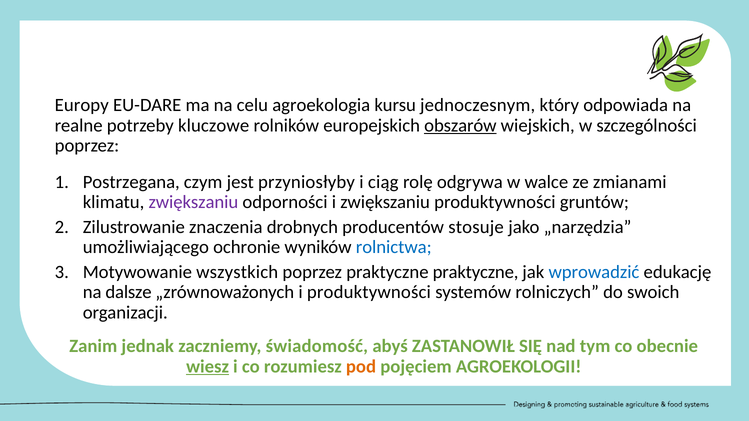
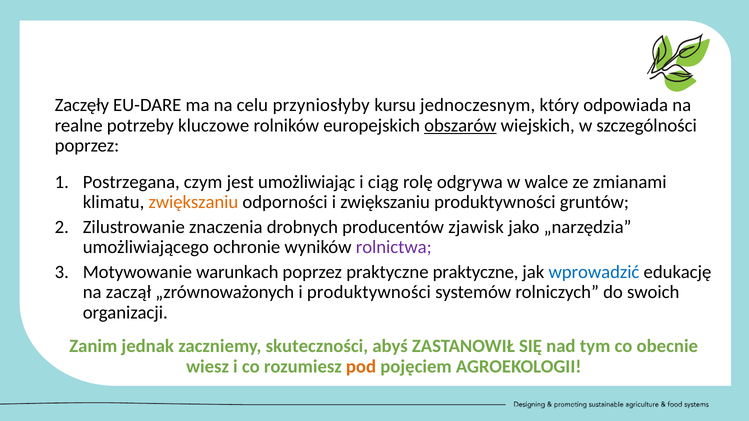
Europy: Europy -> Zaczęły (82, 105)
agroekologia: agroekologia -> przyniosłyby (321, 105)
przyniosłyby: przyniosłyby -> umożliwiając (307, 182)
zwiększaniu colour: purple -> orange (193, 202)
stosuje: stosuje -> zjawisk (476, 227)
rolnictwa colour: blue -> purple (394, 247)
wszystkich: wszystkich -> warunkach (237, 272)
dalsze: dalsze -> zaczął (128, 292)
świadomość: świadomość -> skuteczności (317, 346)
wiesz underline: present -> none (208, 367)
